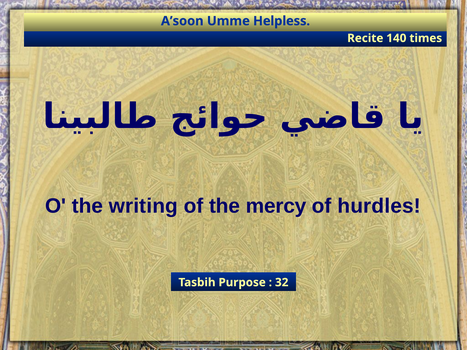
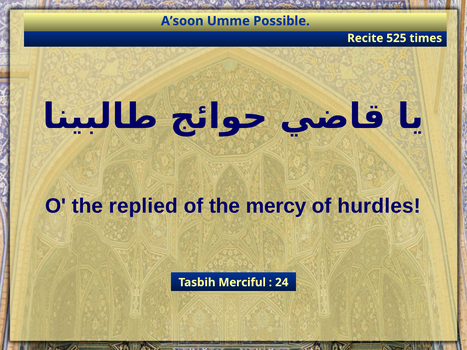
Helpless: Helpless -> Possible (281, 21)
140: 140 -> 525 (396, 38)
writing: writing -> replied (143, 206)
Purpose: Purpose -> Merciful (242, 283)
32: 32 -> 24 (282, 283)
